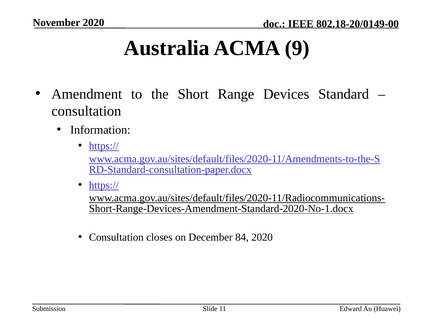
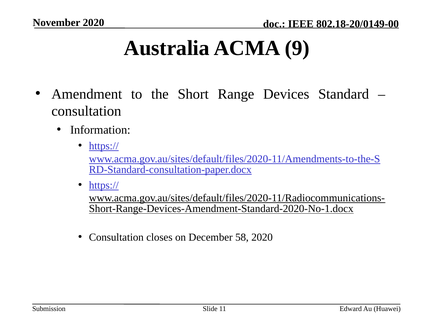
84: 84 -> 58 (242, 237)
